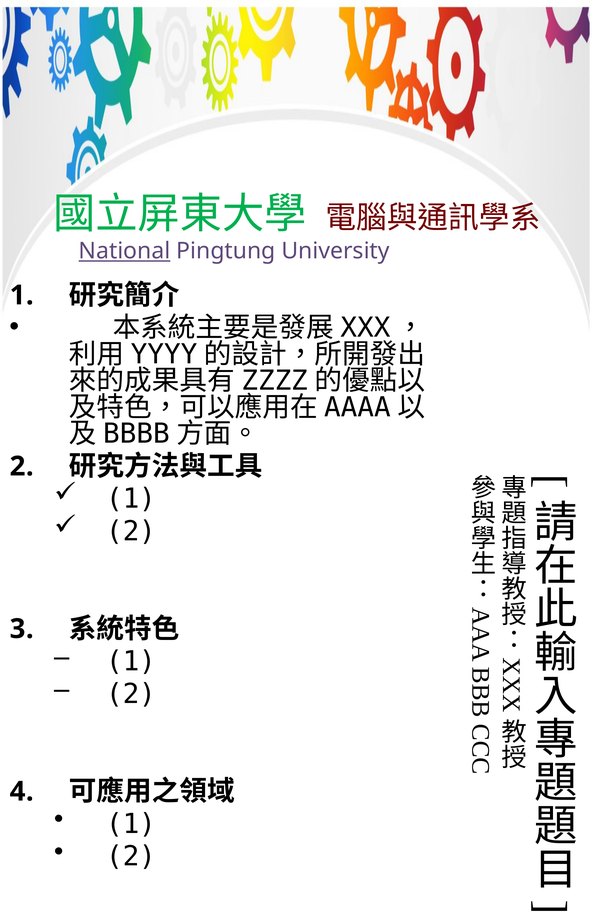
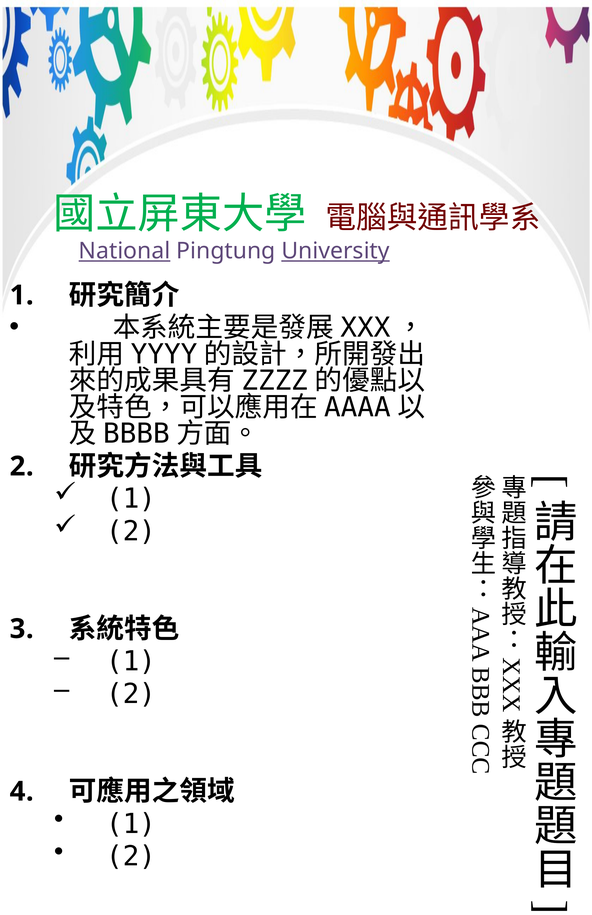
University underline: none -> present (336, 251)
